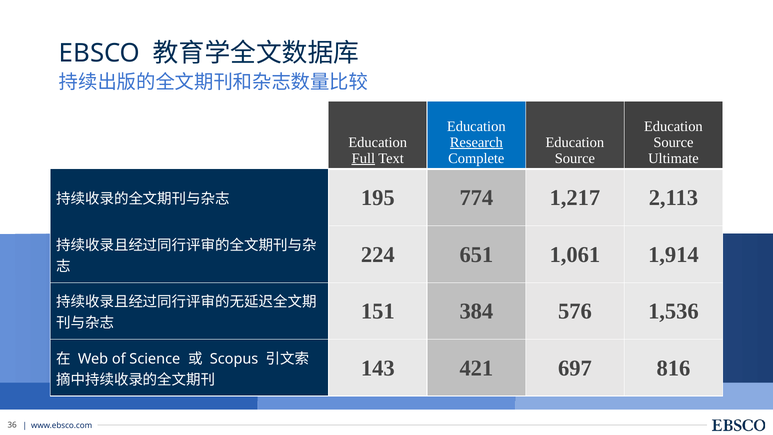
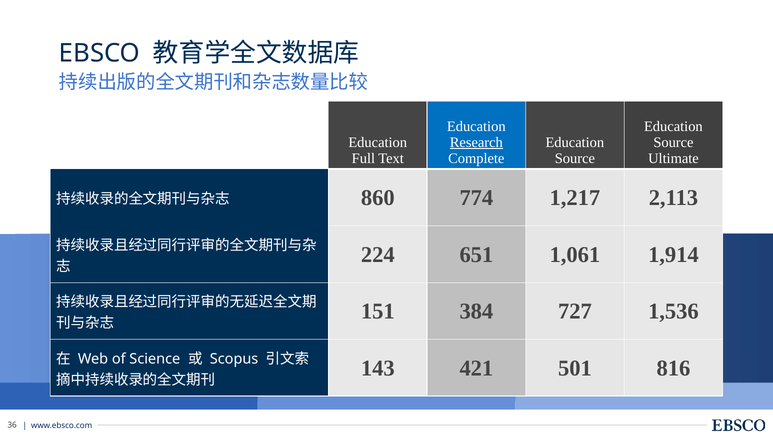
Full underline: present -> none (363, 158)
195: 195 -> 860 (378, 198)
576: 576 -> 727 (575, 311)
697: 697 -> 501 (575, 368)
